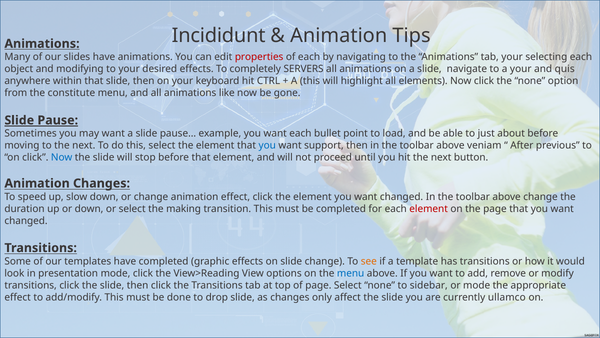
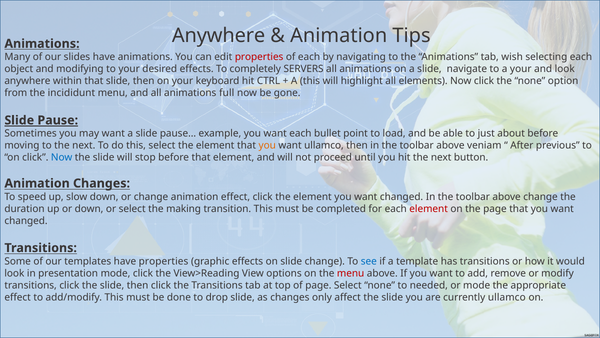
Incididunt: Incididunt -> Anywhere (219, 35)
tab your: your -> wish (512, 57)
and quis: quis -> look (565, 69)
constitute: constitute -> incididunt (71, 93)
like: like -> full (227, 93)
you colour: blue -> orange (267, 145)
want support: support -> ullamco (324, 145)
have completed: completed -> properties (164, 261)
see colour: orange -> blue (369, 261)
menu colour: blue -> red (351, 273)
sidebar: sidebar -> needed (429, 285)
